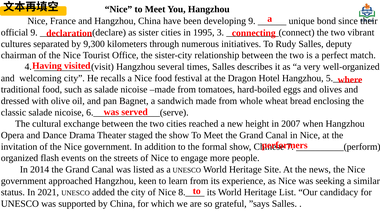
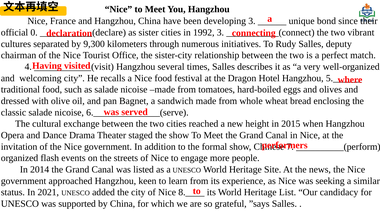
developing 9: 9 -> 3 (252, 21)
official 9: 9 -> 0 (34, 32)
1995: 1995 -> 1992 (204, 32)
2007: 2007 -> 2015 (291, 124)
